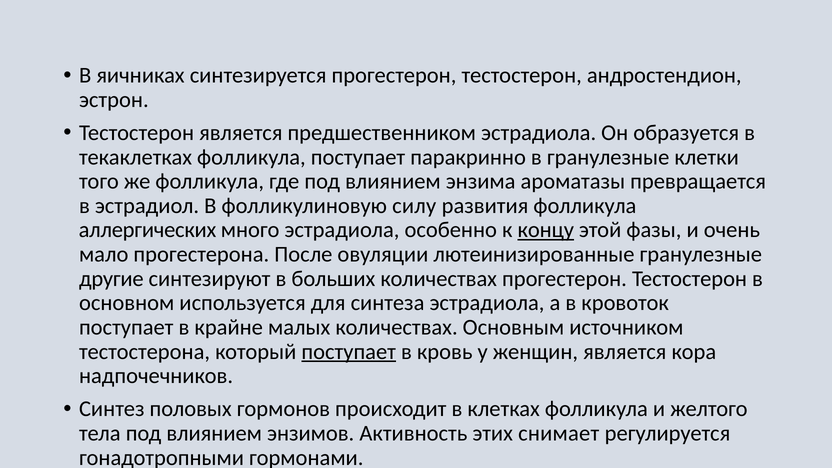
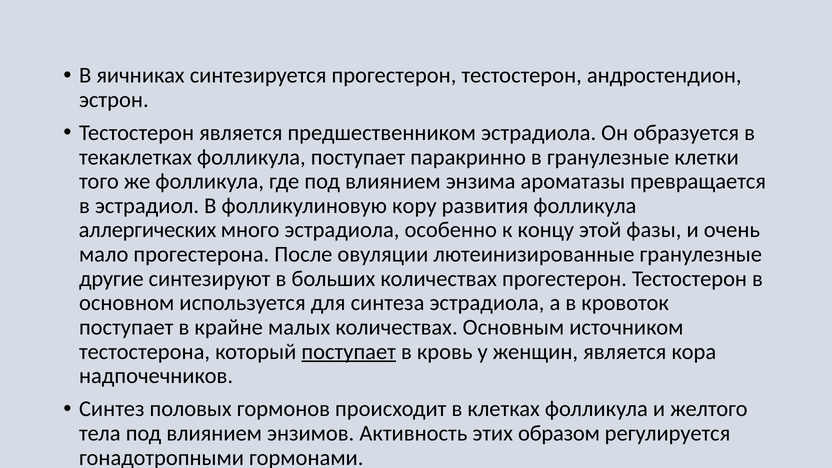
силу: силу -> кору (414, 206)
концу underline: present -> none (546, 230)
снимает: снимает -> образом (559, 433)
